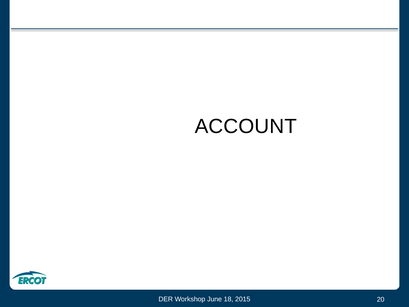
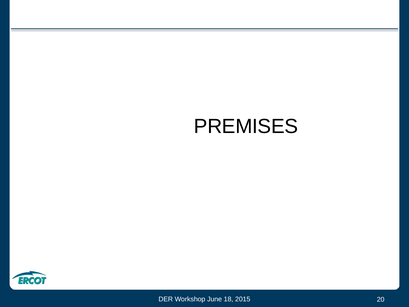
ACCOUNT: ACCOUNT -> PREMISES (246, 126)
